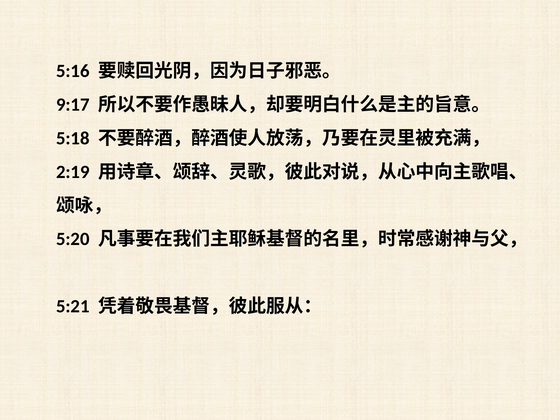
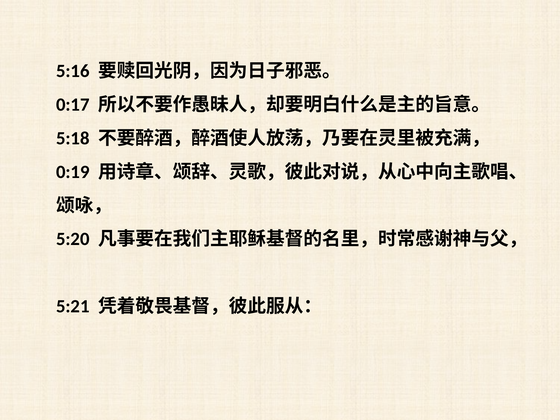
9:17: 9:17 -> 0:17 (73, 105)
2:19: 2:19 -> 0:19 (73, 172)
